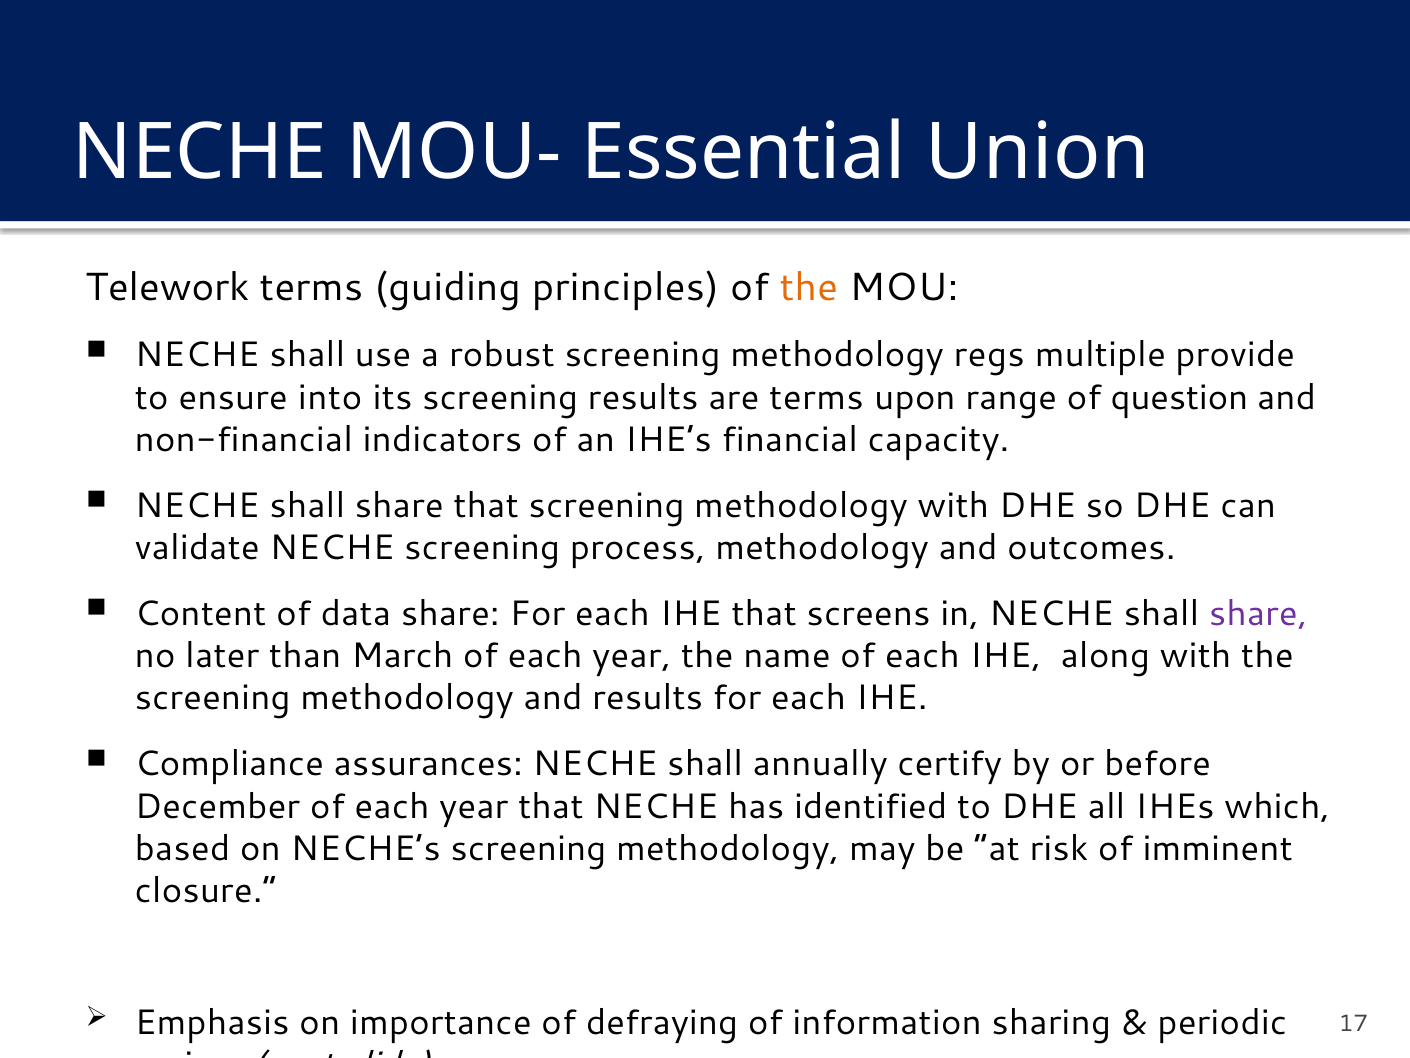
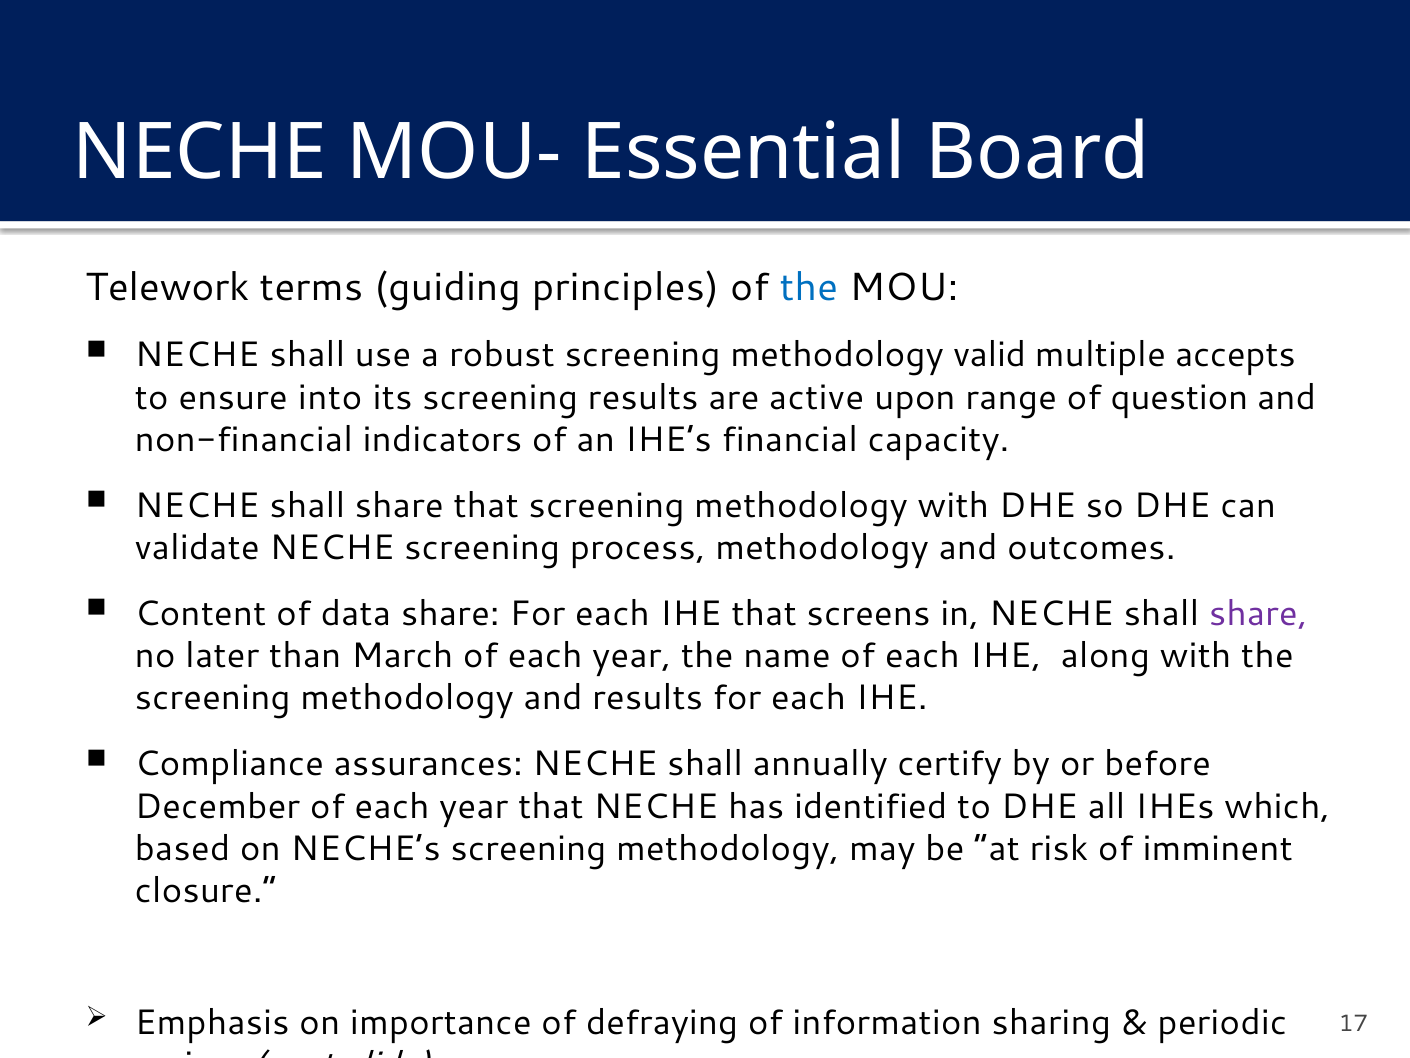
Union: Union -> Board (1038, 152)
the colour: orange -> blue (809, 287)
regs: regs -> valid (990, 355)
provide: provide -> accepts (1235, 355)
are terms: terms -> active (817, 397)
